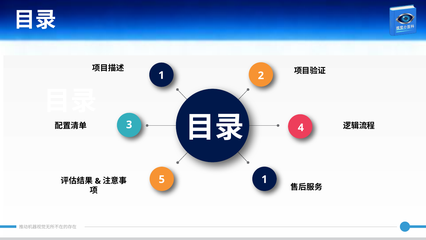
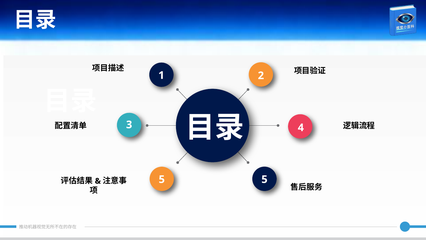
5 1: 1 -> 5 (264, 179)
